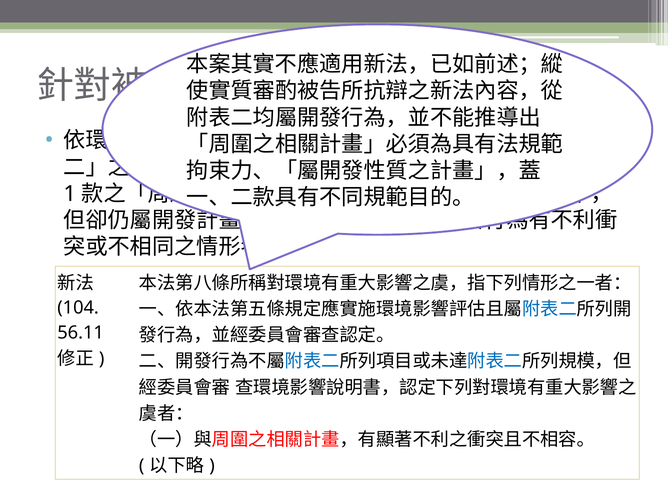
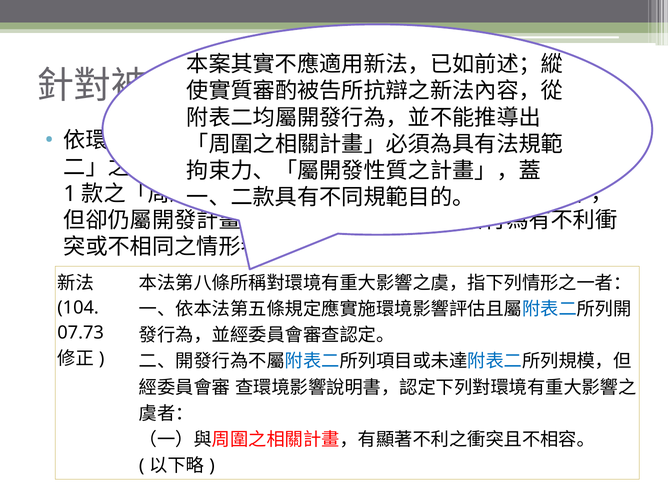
56.11: 56.11 -> 07.73 (81, 333)
